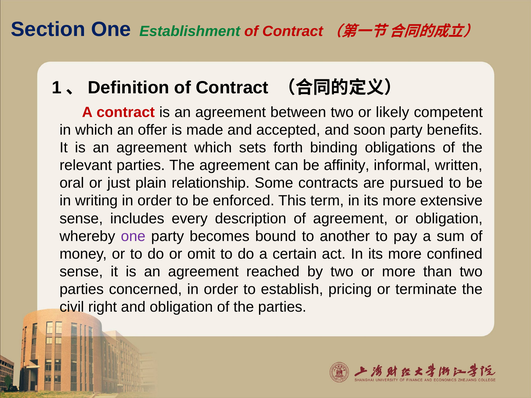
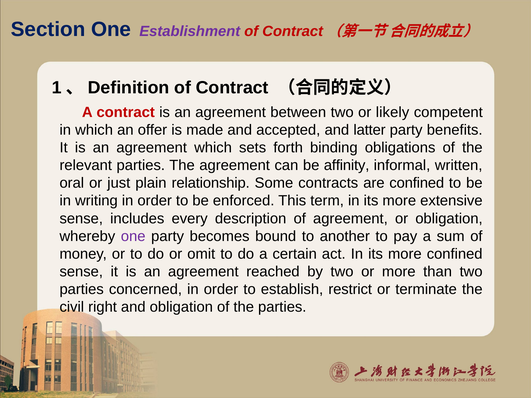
Establishment colour: green -> purple (190, 31)
soon: soon -> latter (370, 130)
are pursued: pursued -> confined (417, 183)
pricing: pricing -> restrict (350, 289)
